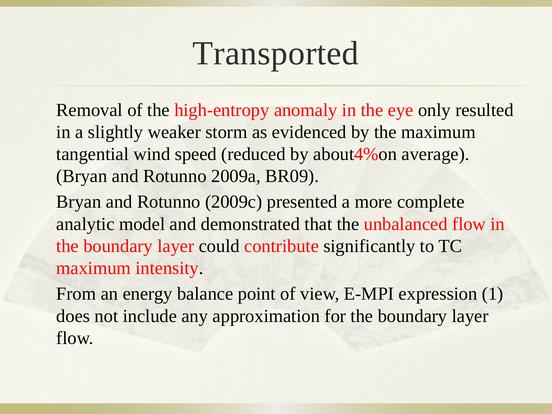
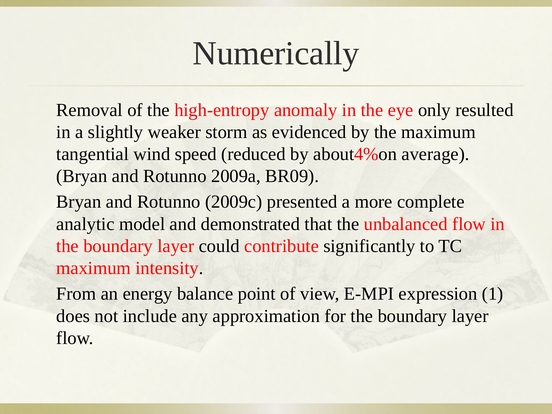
Transported: Transported -> Numerically (276, 53)
